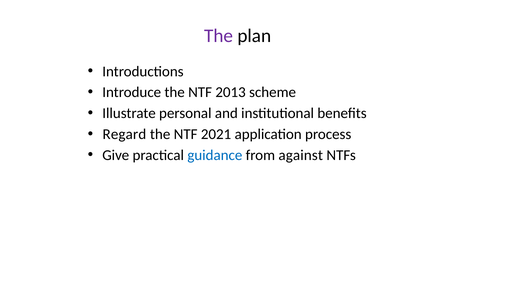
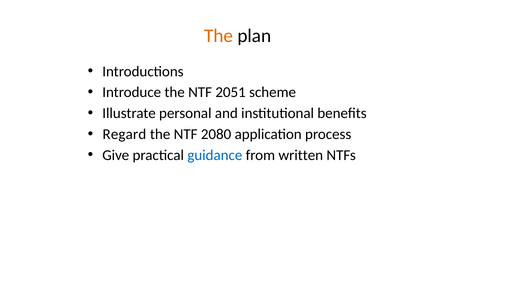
The colour: purple -> orange (219, 36)
2013: 2013 -> 2051 (231, 92)
2021: 2021 -> 2080 (216, 134)
against: against -> written (301, 155)
